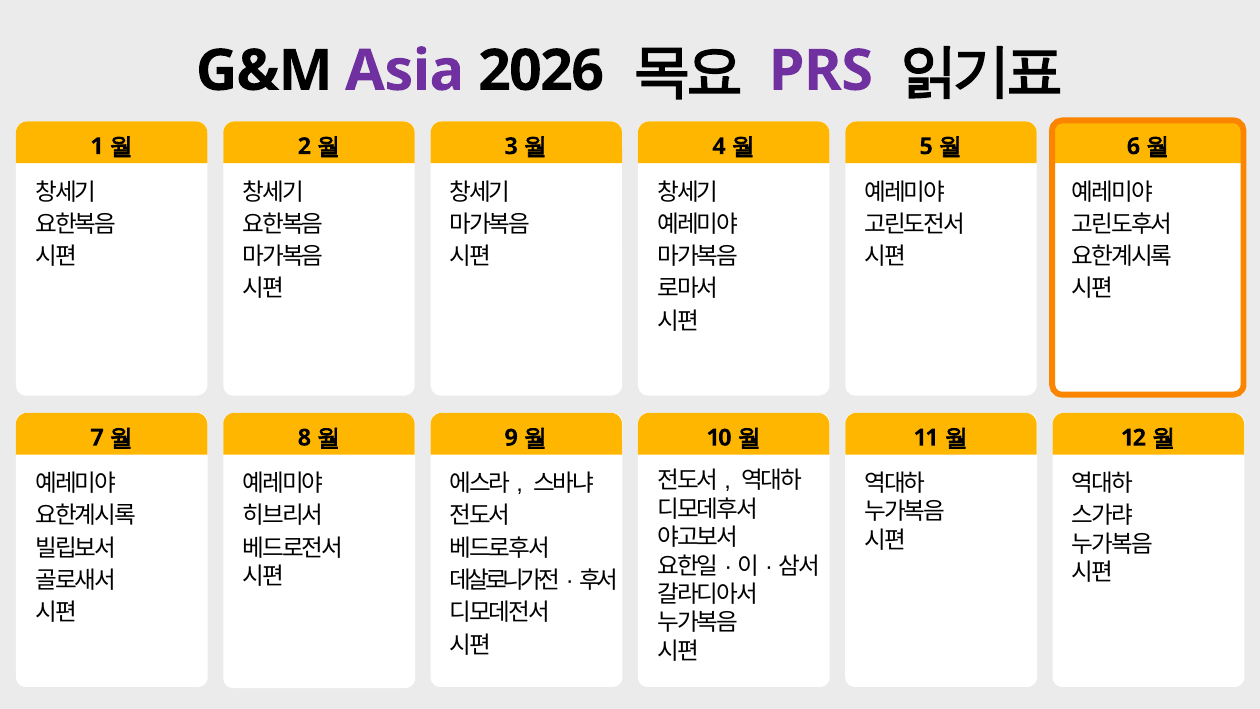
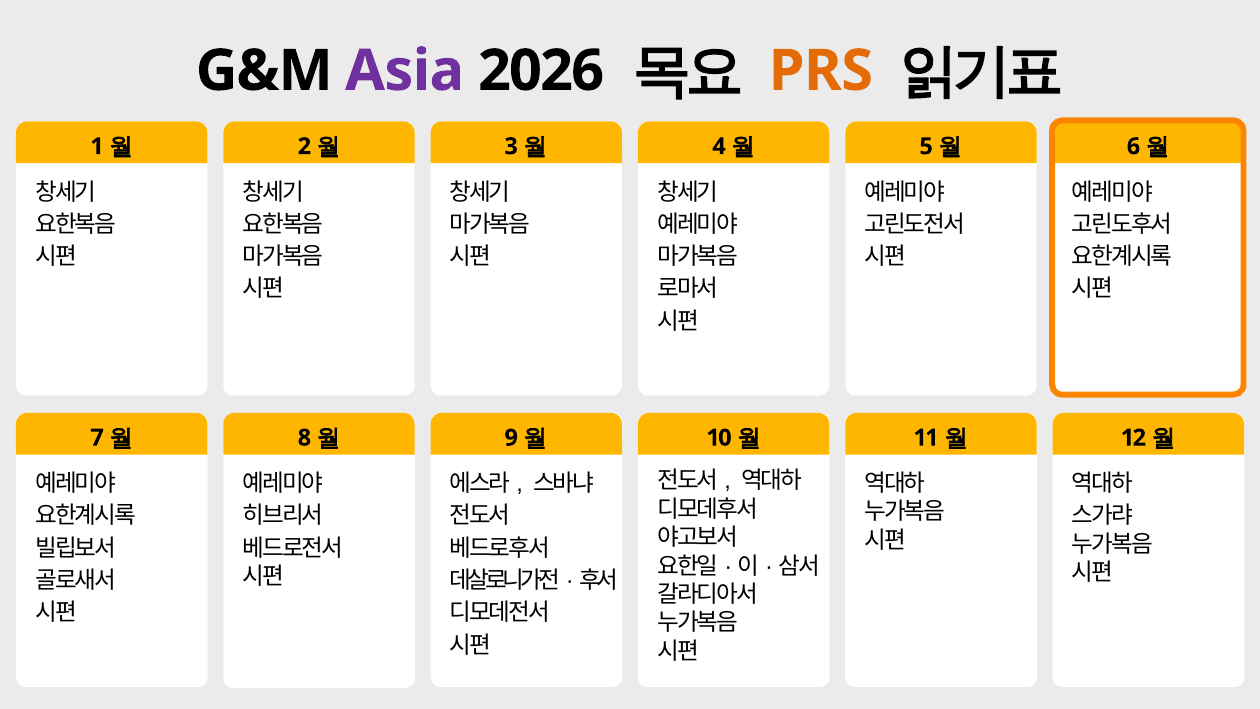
PRS colour: purple -> orange (821, 71)
